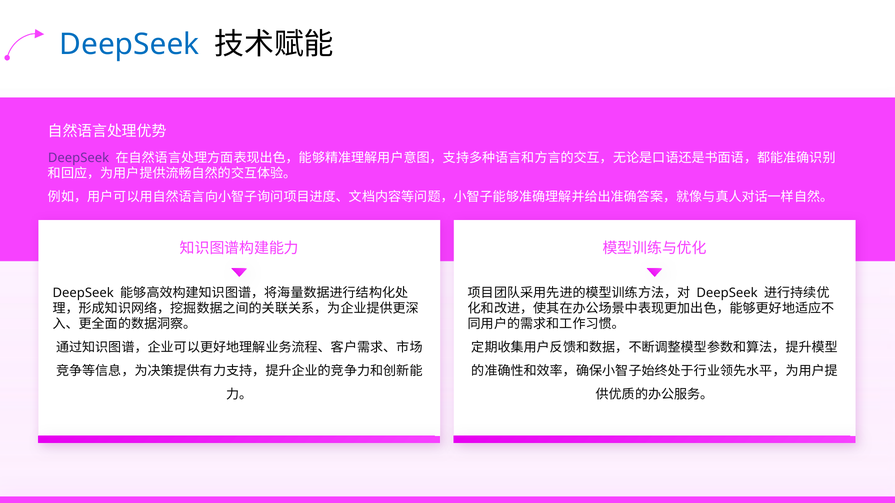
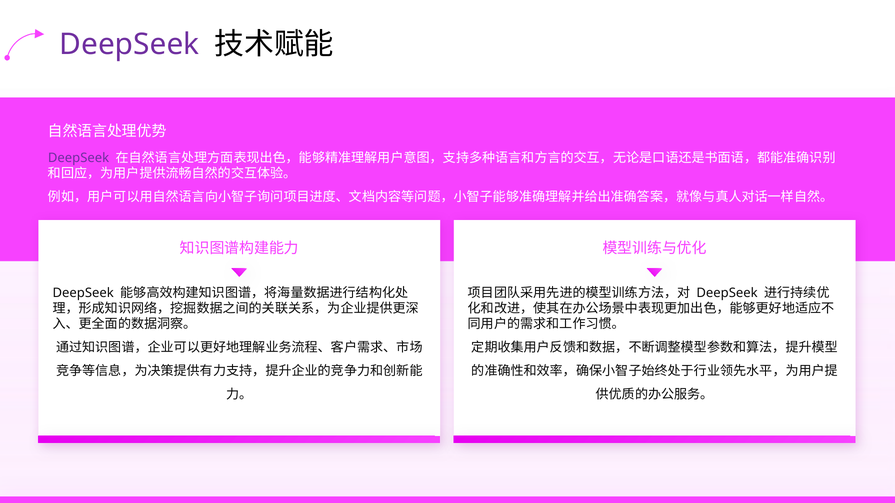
DeepSeek colour: blue -> purple (129, 44)
